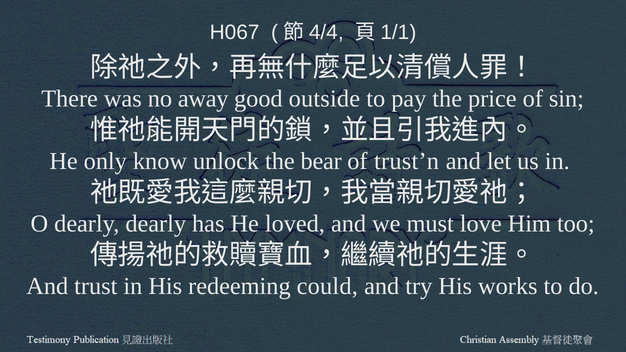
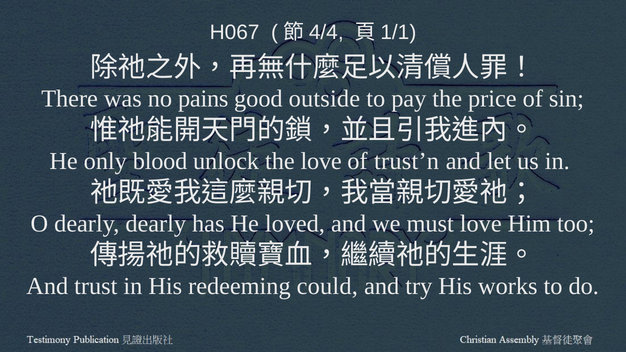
away: away -> pains (203, 99)
know: know -> blood (160, 161)
the bear: bear -> love (321, 161)
